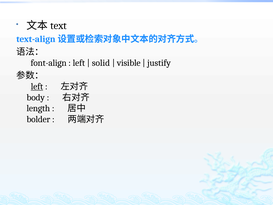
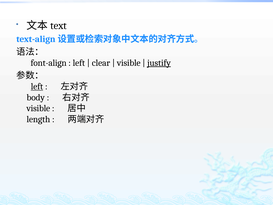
solid: solid -> clear (101, 63)
justify underline: none -> present (159, 63)
length: length -> visible (38, 108)
bolder: bolder -> length (38, 119)
